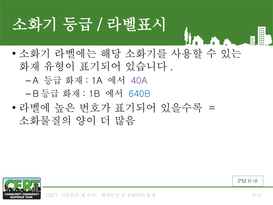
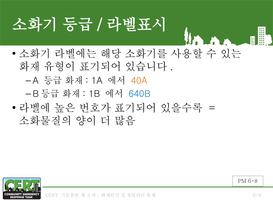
40A colour: purple -> orange (139, 81)
